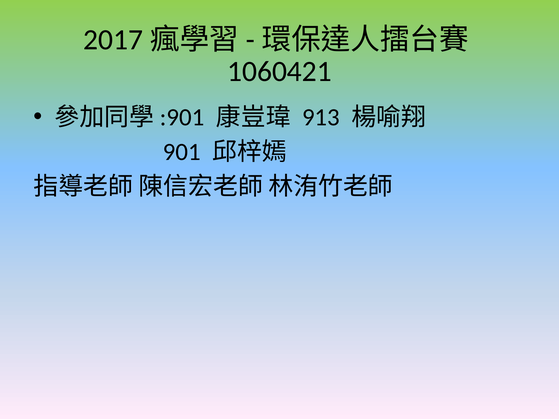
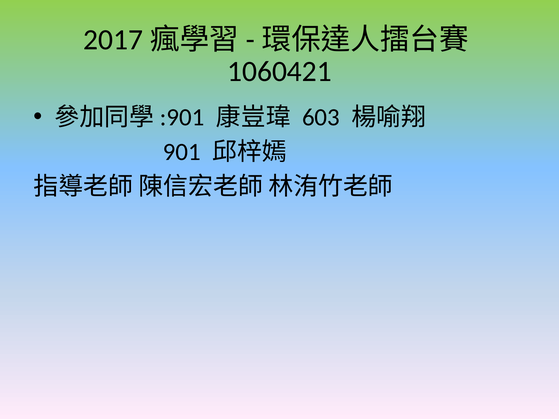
913: 913 -> 603 (321, 117)
